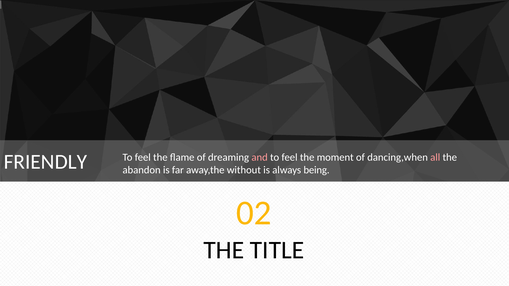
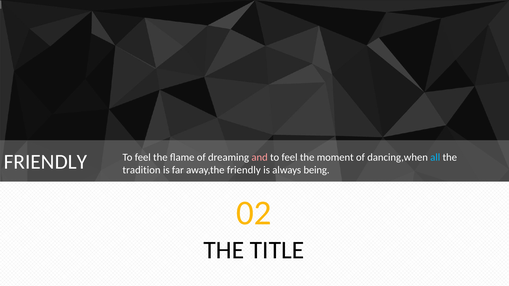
all colour: pink -> light blue (435, 158)
abandon: abandon -> tradition (142, 170)
away,the without: without -> friendly (244, 170)
